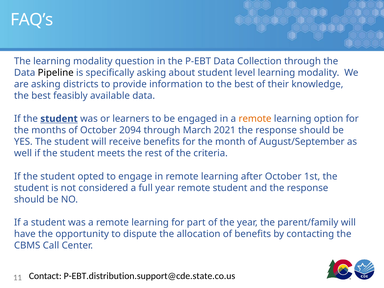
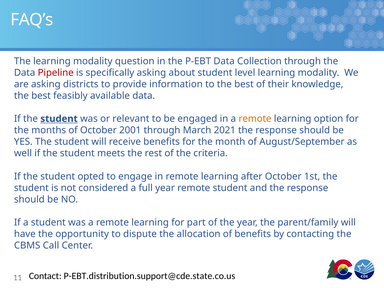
Pipeline colour: black -> red (56, 73)
learners: learners -> relevant (131, 119)
2094: 2094 -> 2001 (130, 130)
